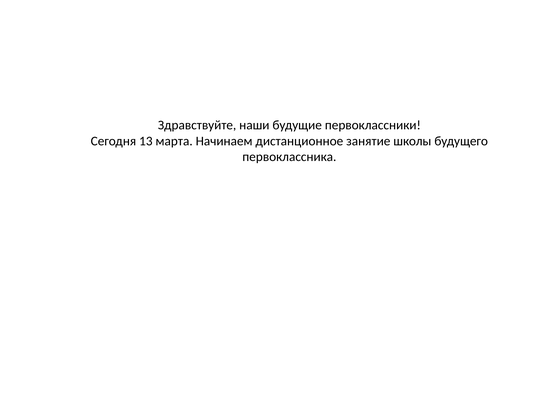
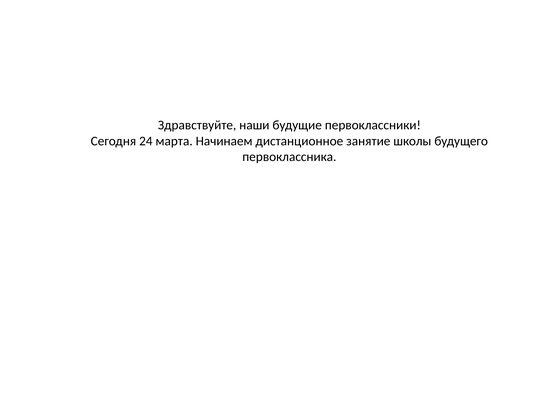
13: 13 -> 24 (146, 141)
